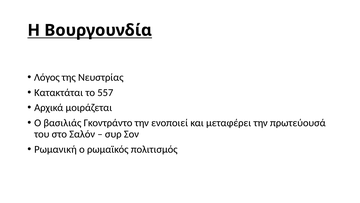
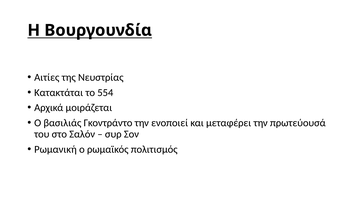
Λόγος: Λόγος -> Αιτίες (47, 77)
557: 557 -> 554 (105, 92)
